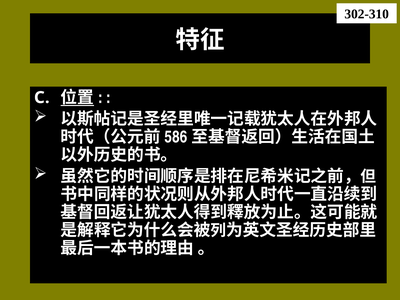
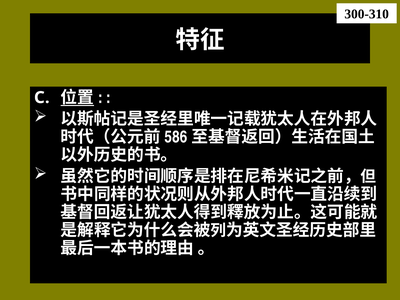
302-310: 302-310 -> 300-310 (367, 14)
